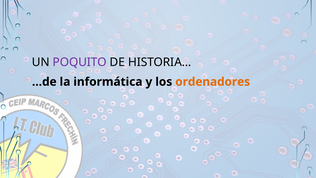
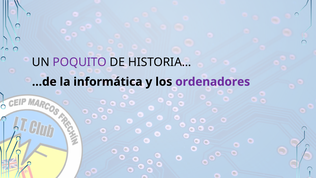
ordenadores colour: orange -> purple (213, 82)
